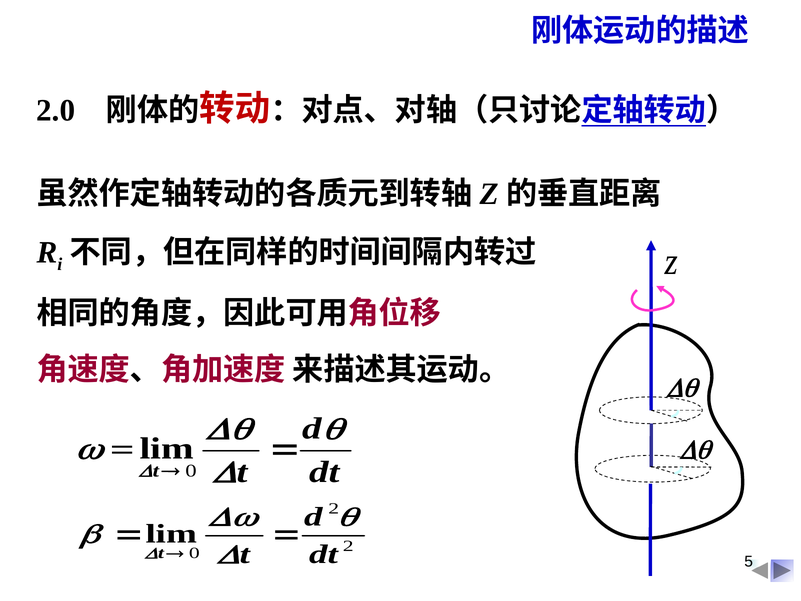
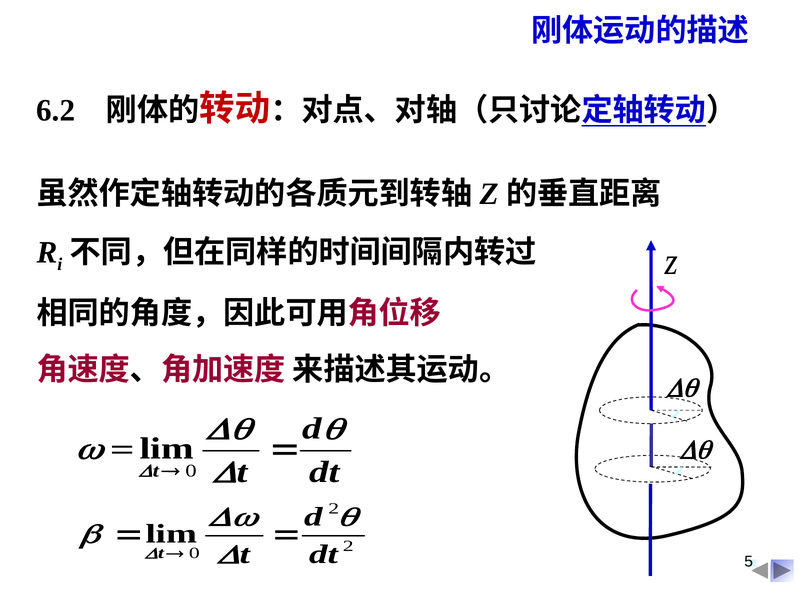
2.0: 2.0 -> 6.2 (56, 111)
